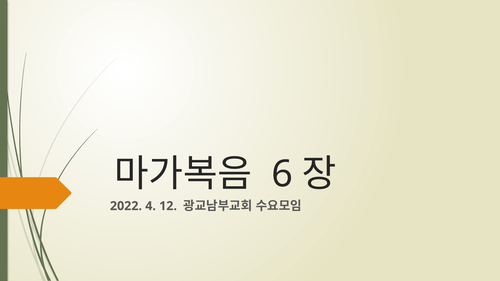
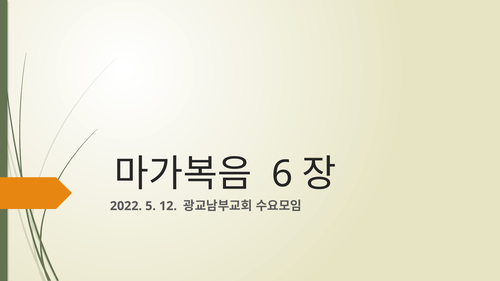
4: 4 -> 5 (151, 206)
